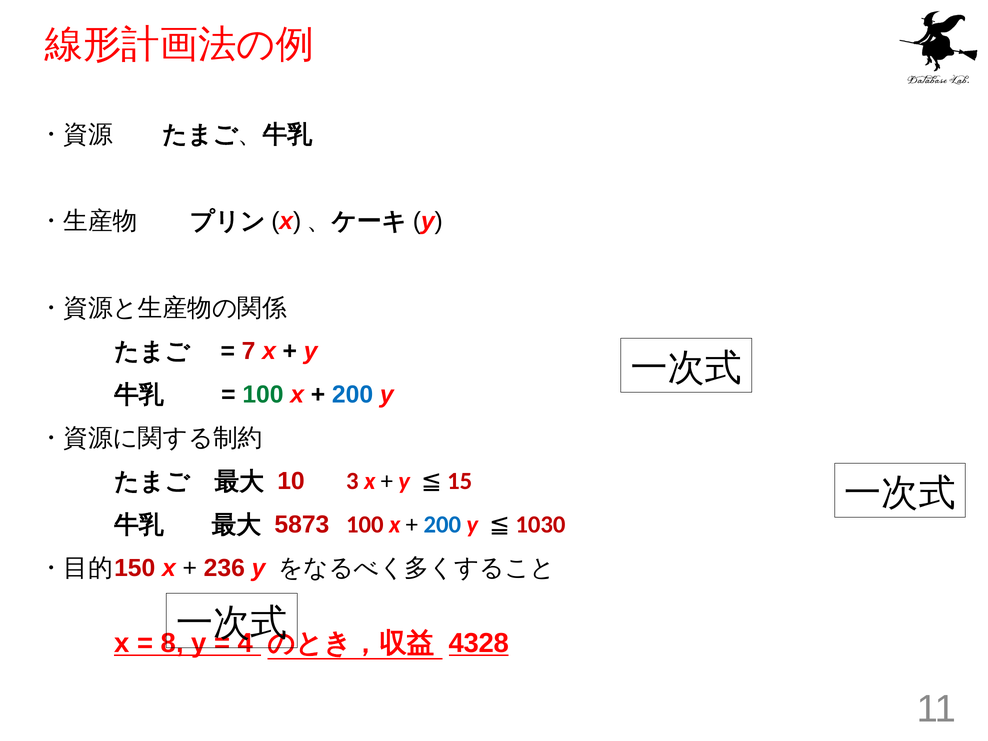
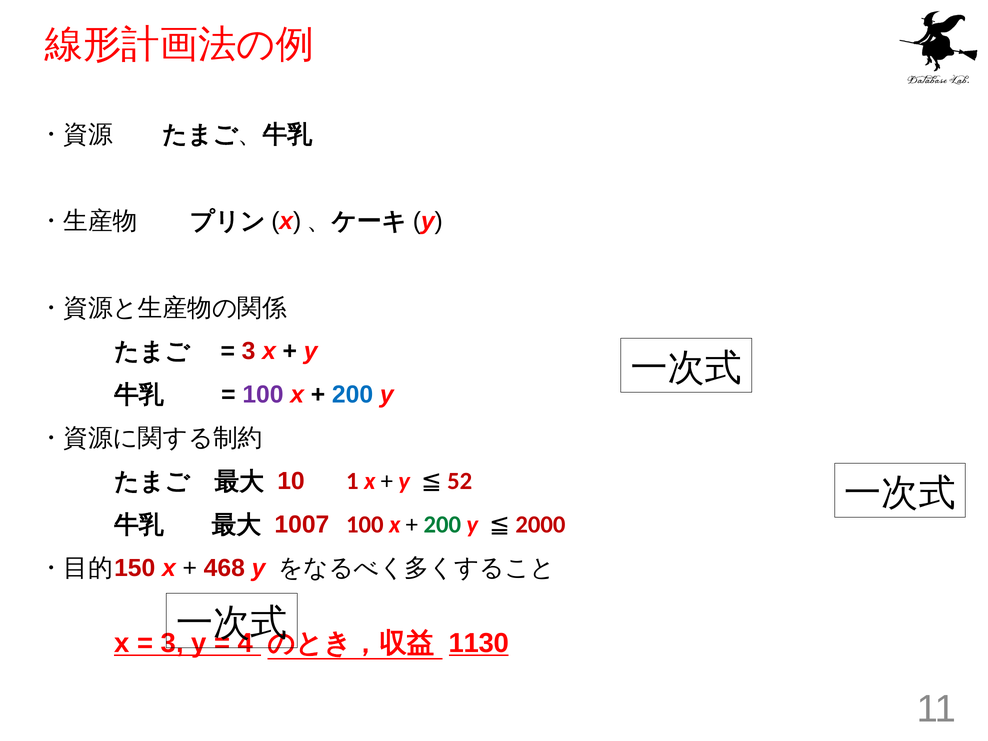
7: 7 -> 3 (249, 351)
100 colour: green -> purple (263, 395)
3: 3 -> 1 (352, 481)
15: 15 -> 52 (460, 481)
5873: 5873 -> 1007 (302, 525)
200 colour: blue -> green (442, 525)
1030: 1030 -> 2000 (540, 525)
236: 236 -> 468 (224, 568)
8: 8 -> 3 (172, 643)
4328: 4328 -> 1130 (479, 643)
